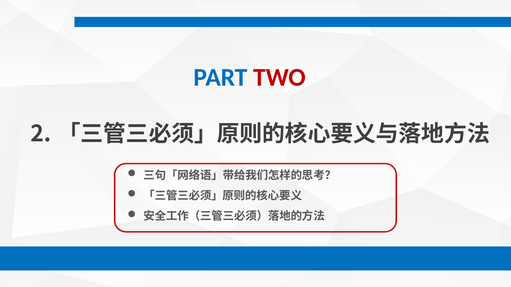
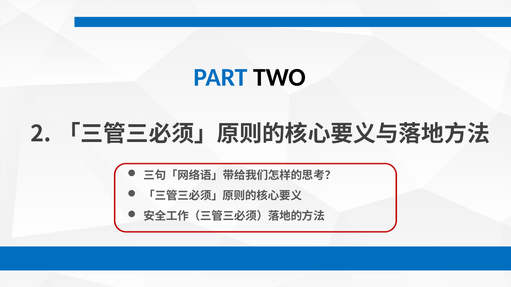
TWO colour: red -> black (280, 77)
